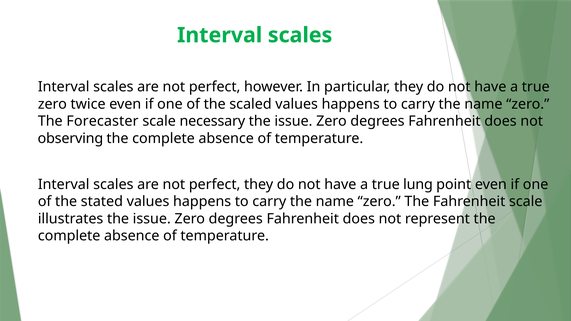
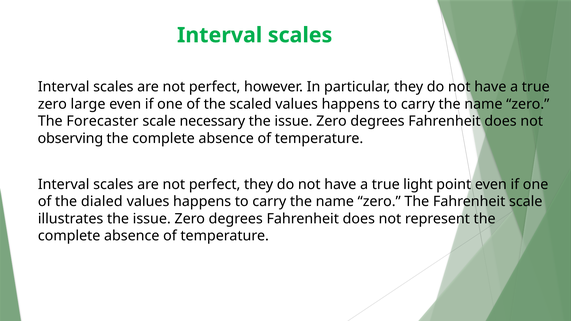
twice: twice -> large (88, 104)
lung: lung -> light (418, 185)
stated: stated -> dialed (102, 202)
